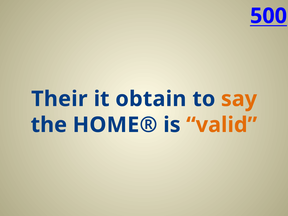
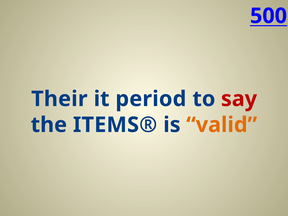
obtain: obtain -> period (151, 99)
say colour: orange -> red (239, 99)
HOME®: HOME® -> ITEMS® (115, 125)
